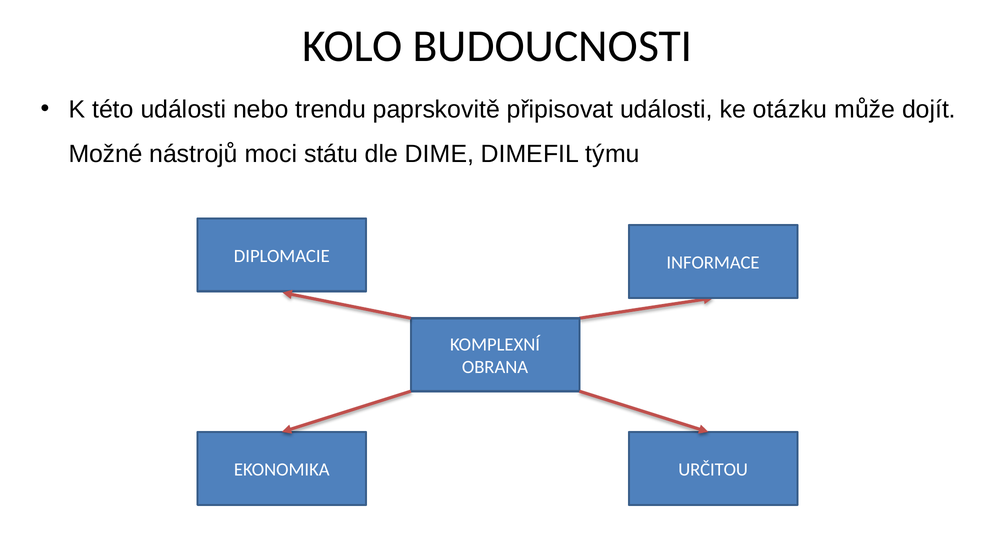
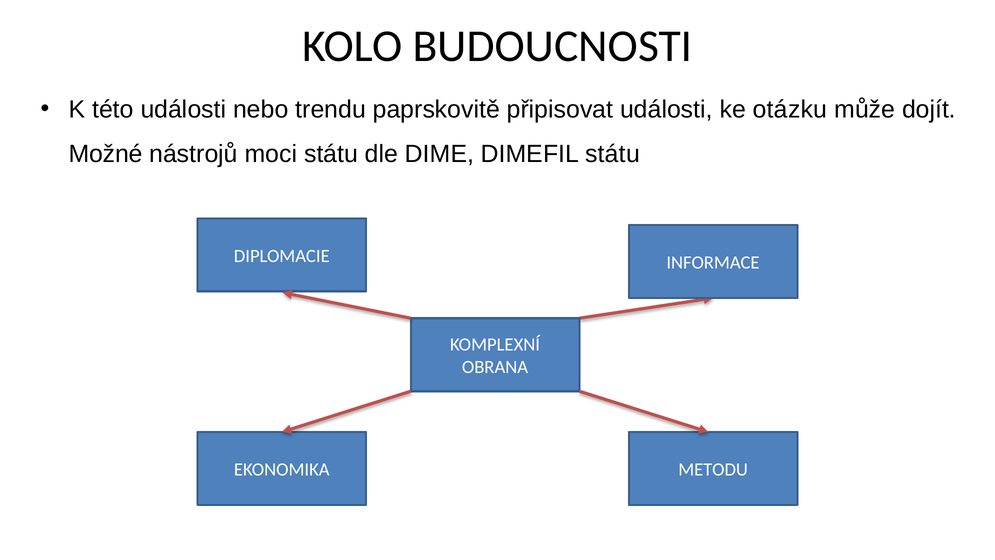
DIMEFIL týmu: týmu -> státu (612, 154)
URČITOU: URČITOU -> METODU (713, 469)
